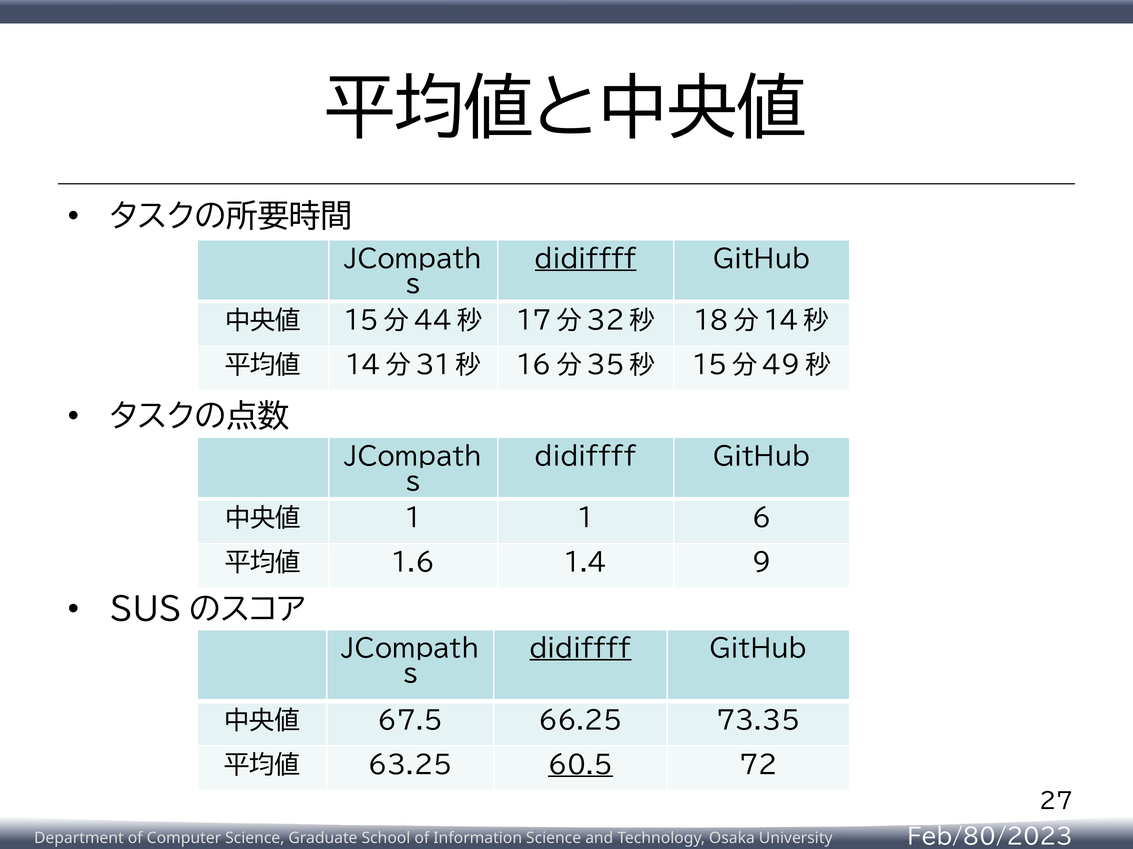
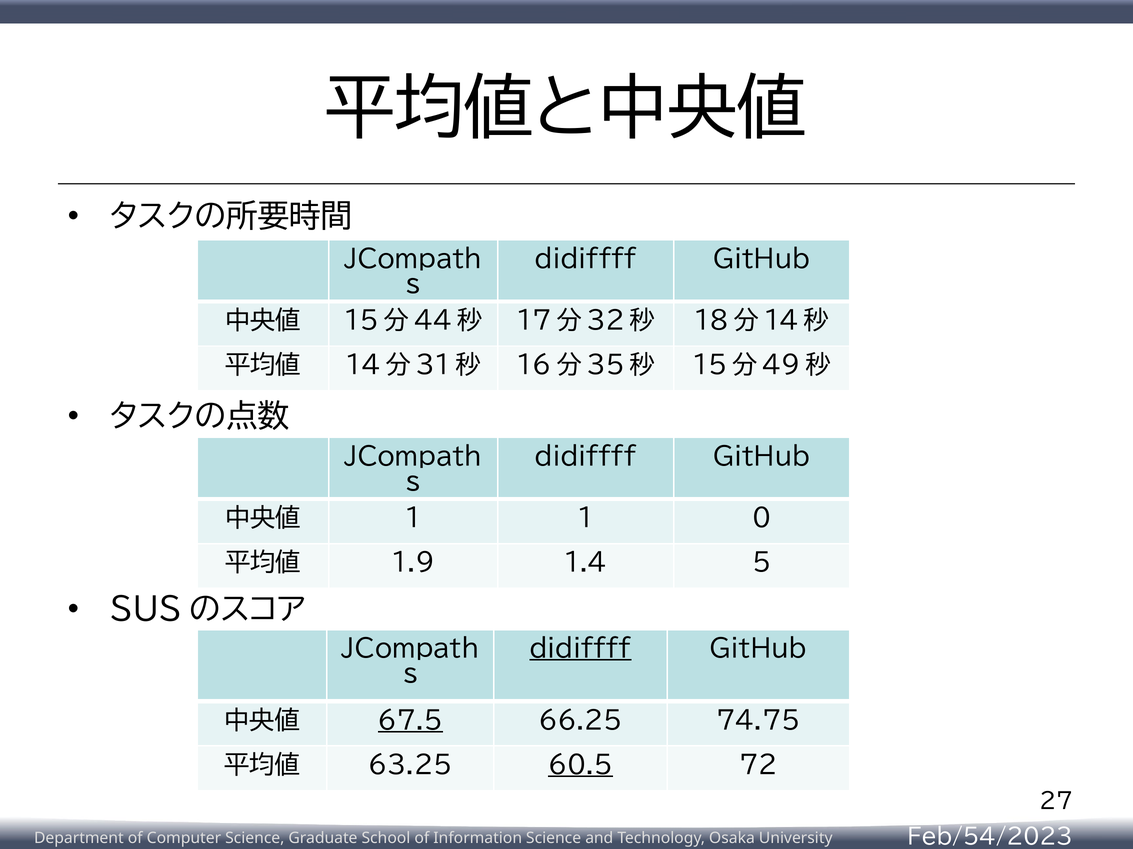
didiffff underline: present -> none (586, 260)
6: 6 -> 0 (762, 519)
1.6: 1.6 -> 1.9 (413, 564)
9: 9 -> 5 (762, 564)
67.5 underline: none -> present (410, 721)
73.35: 73.35 -> 74.75 (758, 721)
Feb/80/2023: Feb/80/2023 -> Feb/54/2023 (990, 838)
